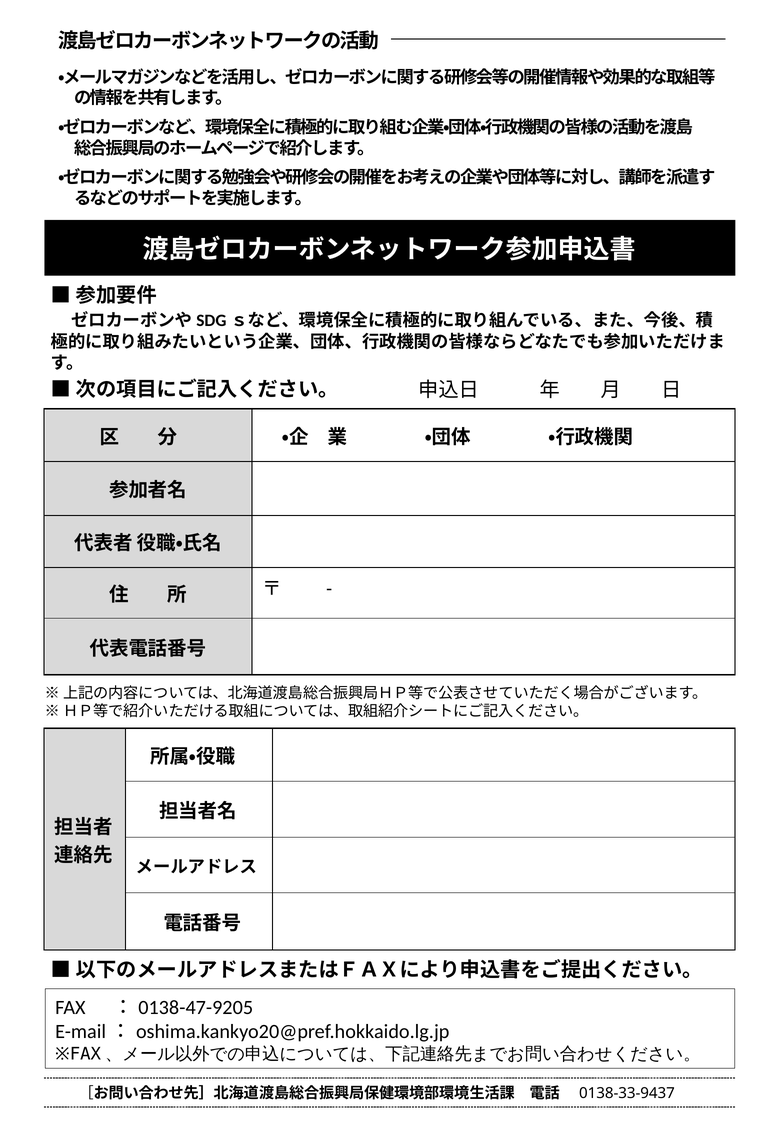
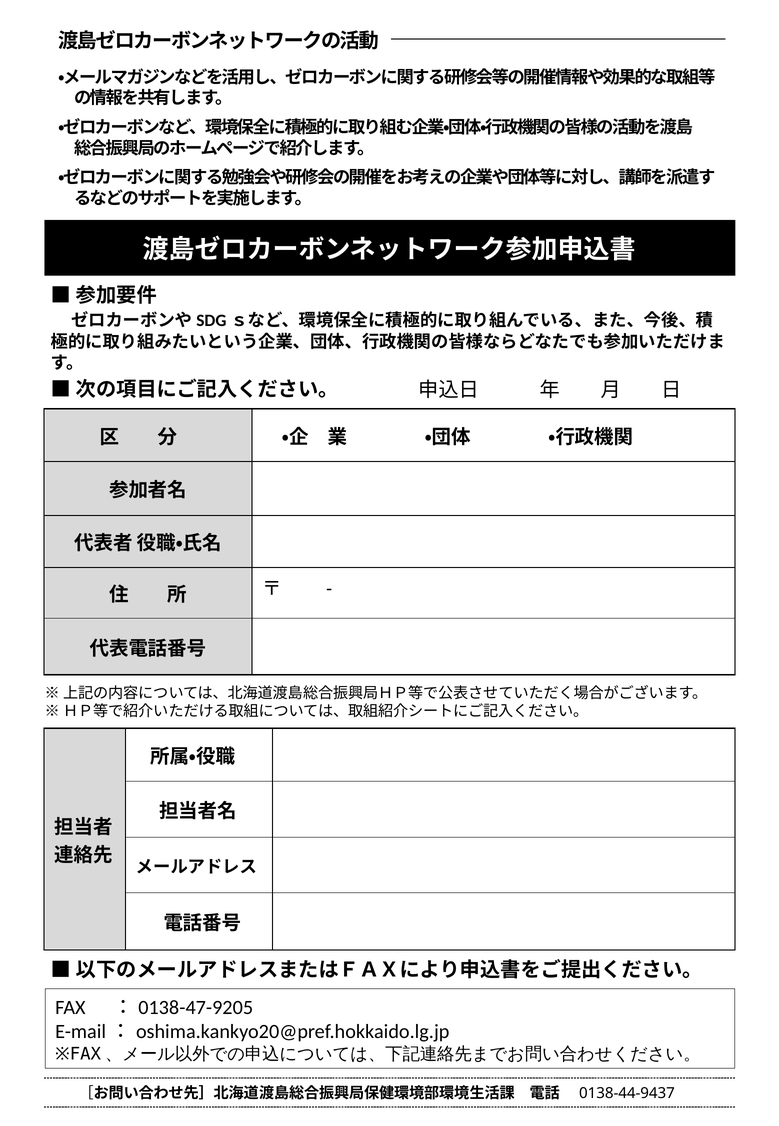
0138-33-9437: 0138-33-9437 -> 0138-44-9437 (627, 1093)
